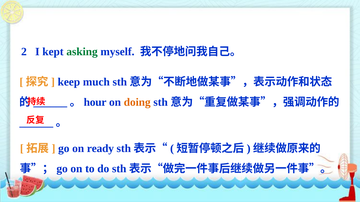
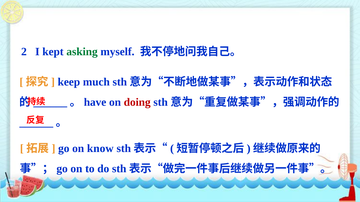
hour: hour -> have (95, 102)
doing colour: orange -> red (137, 102)
ready: ready -> know (100, 149)
